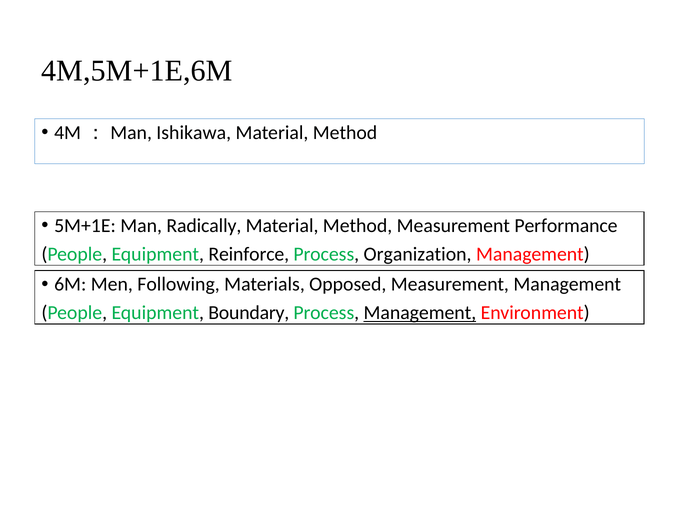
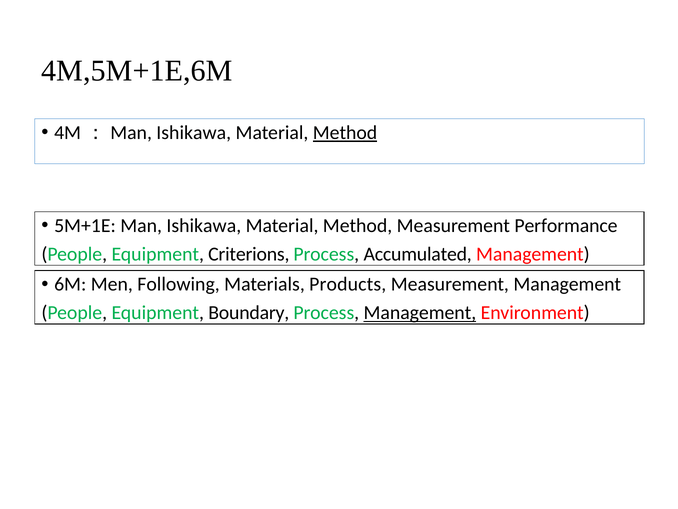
Method underline: none -> present (345, 133)
Man Radically: Radically -> Ishikawa (204, 225)
Reinforce: Reinforce -> Criterions (249, 254)
Organization: Organization -> Accumulated (418, 254)
Opposed: Opposed -> Products (348, 284)
